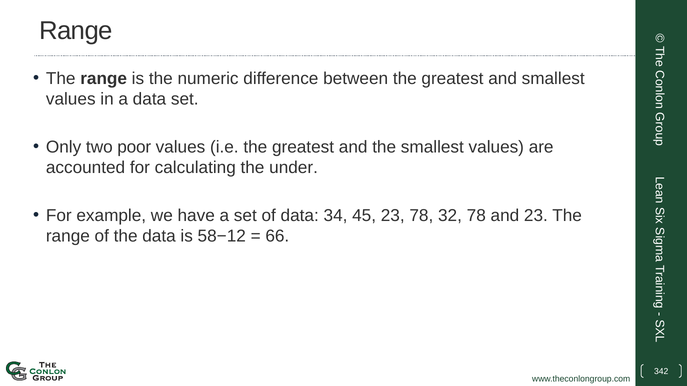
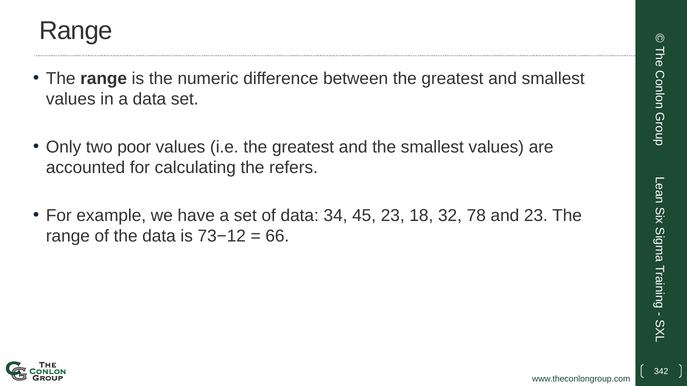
under: under -> refers (294, 168)
23 78: 78 -> 18 (421, 216)
58−12: 58−12 -> 73−12 (222, 236)
